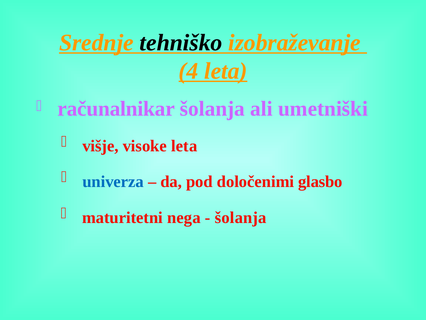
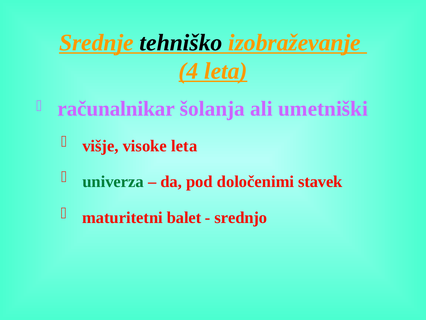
univerza colour: blue -> green (113, 181)
glasbo: glasbo -> stavek (320, 181)
nega: nega -> balet (184, 217)
šolanja: šolanja -> srednjo (241, 217)
